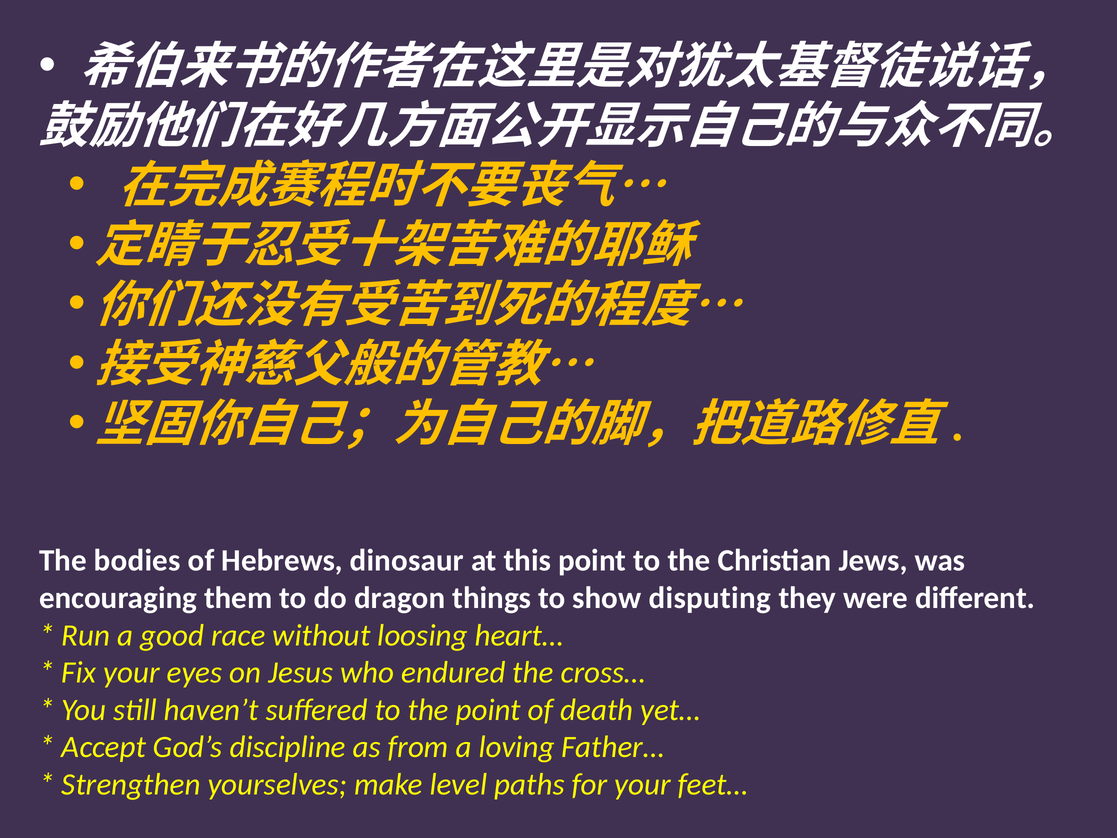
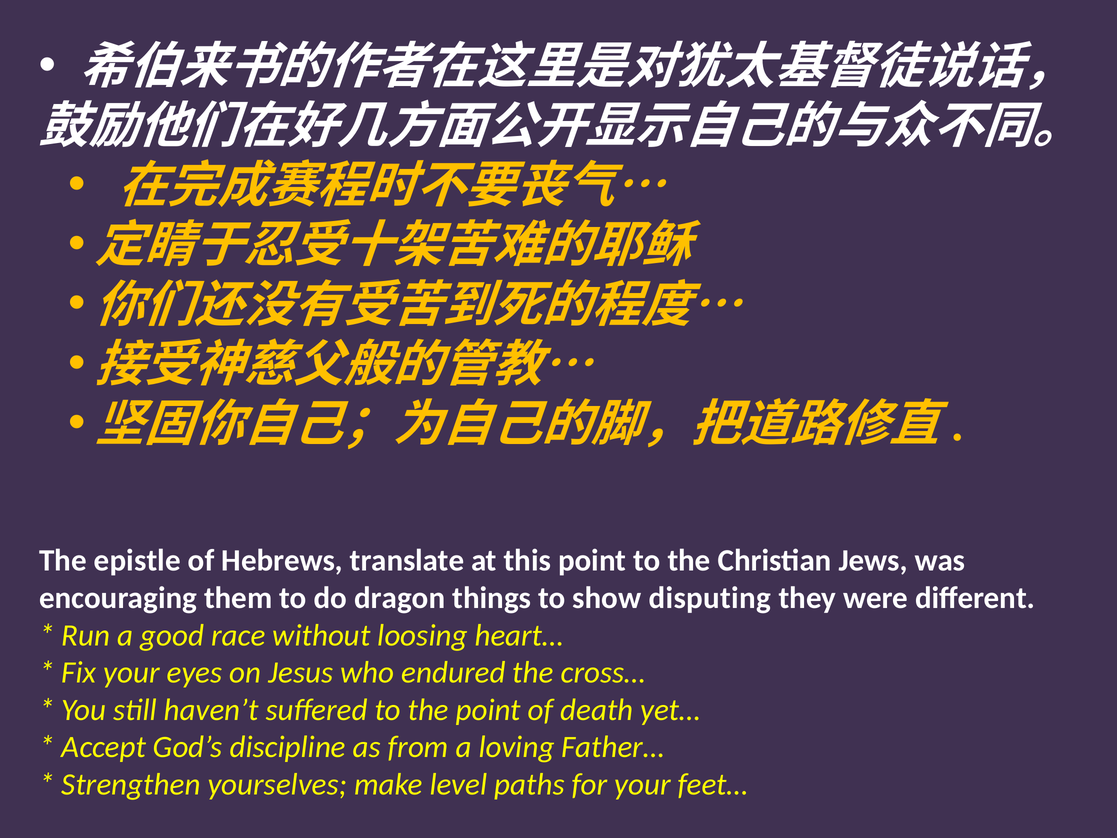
bodies: bodies -> epistle (137, 560)
dinosaur: dinosaur -> translate (407, 560)
